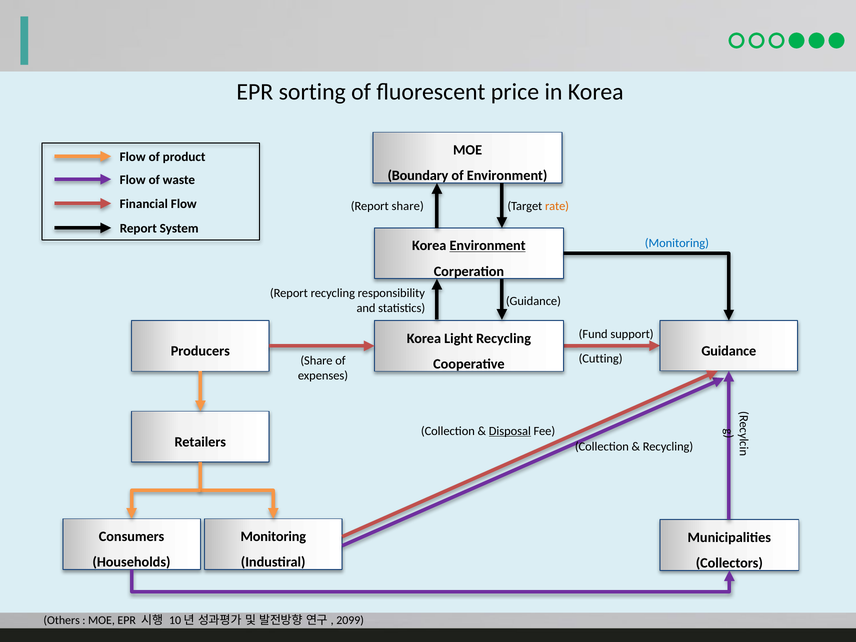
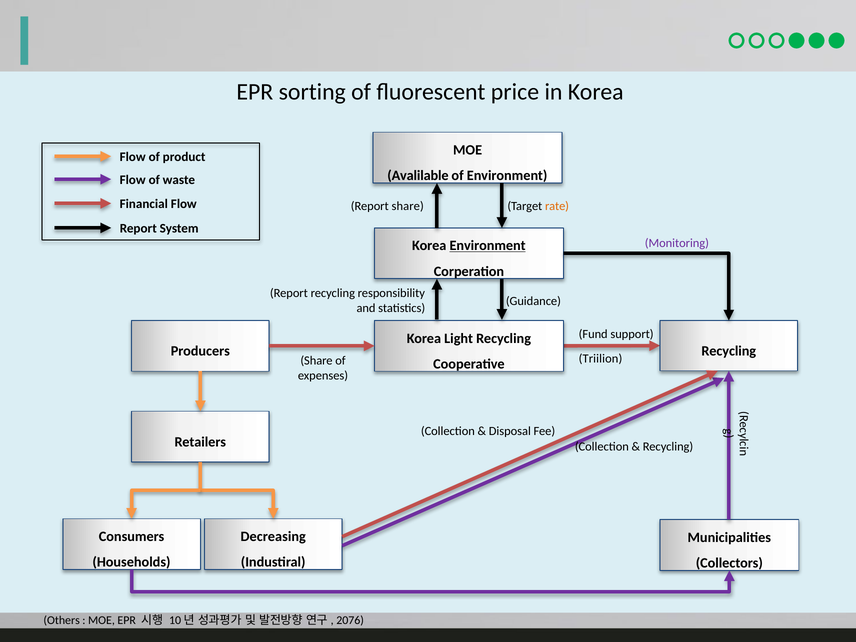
Boundary: Boundary -> Avalilable (418, 176)
Monitoring colour: blue -> purple (677, 243)
Guidance: Guidance -> Recycling (729, 351)
Cutting: Cutting -> Triilion (600, 359)
Disposal underline: present -> none (510, 431)
Monitoring: Monitoring -> Decreasing (273, 537)
2099: 2099 -> 2076 (350, 620)
